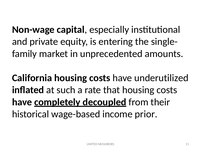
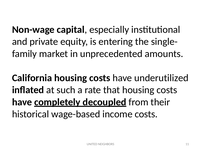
income prior: prior -> costs (146, 114)
